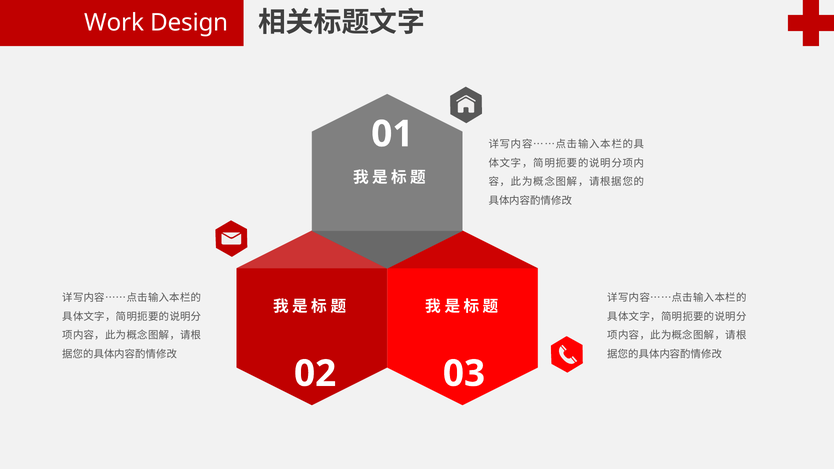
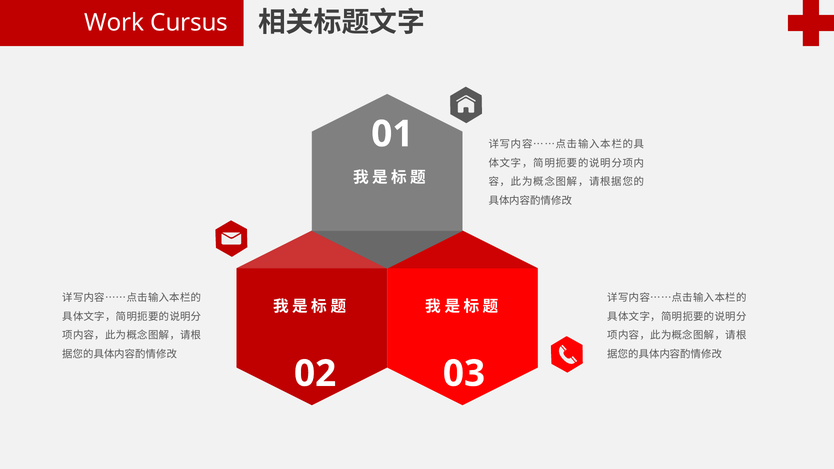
Design: Design -> Cursus (189, 23)
